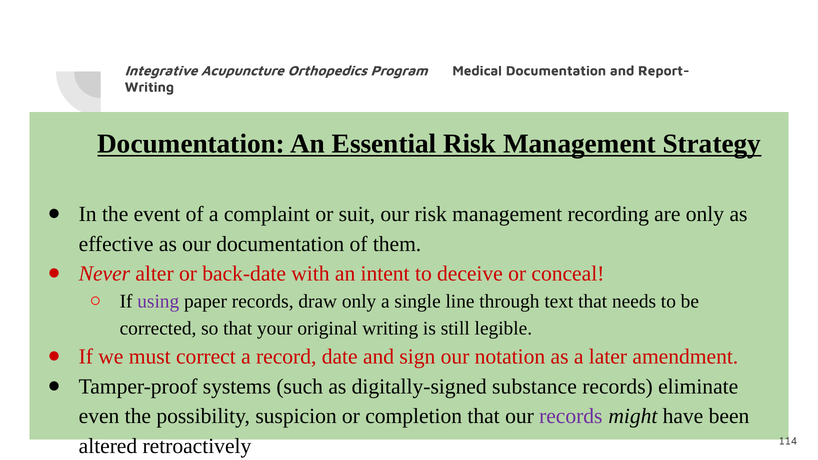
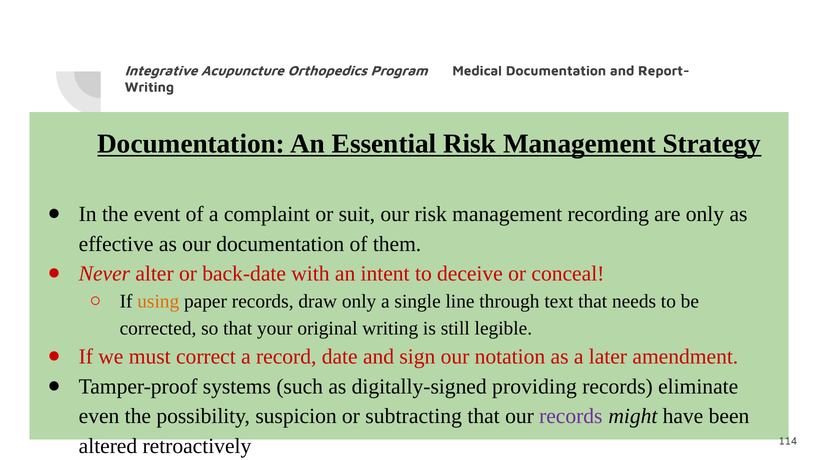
using colour: purple -> orange (158, 302)
substance: substance -> providing (534, 387)
completion: completion -> subtracting (414, 416)
